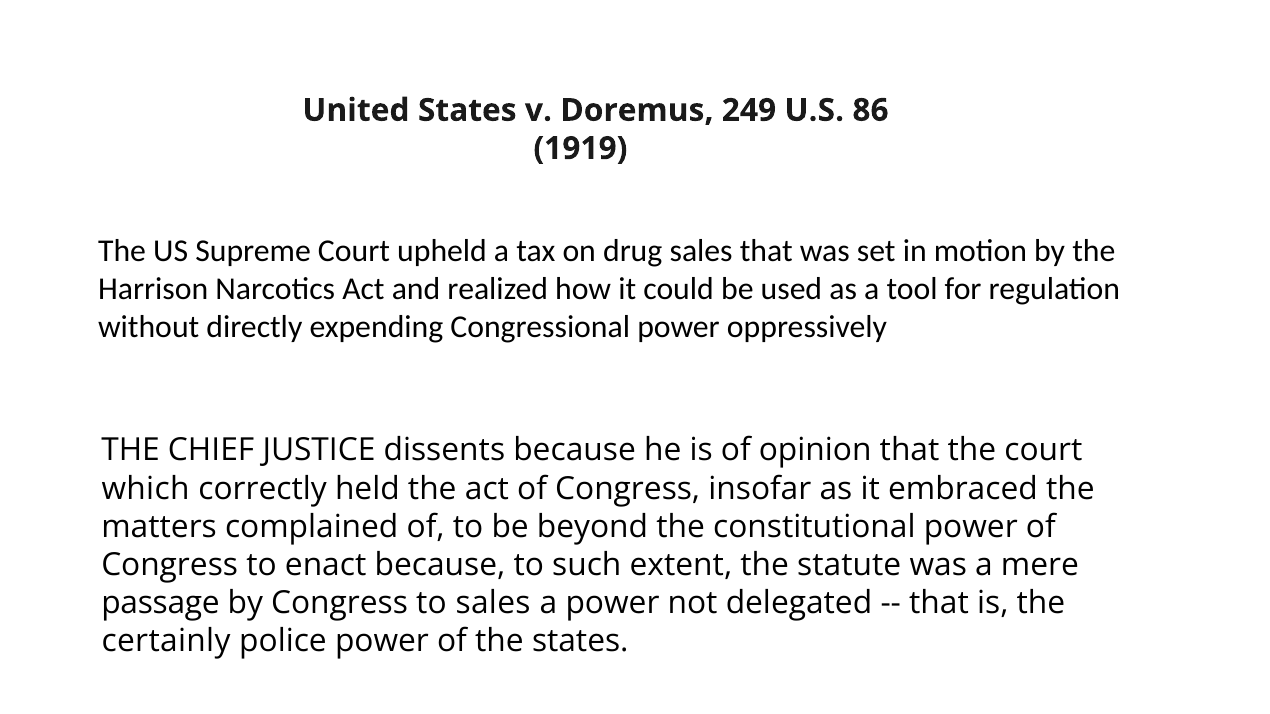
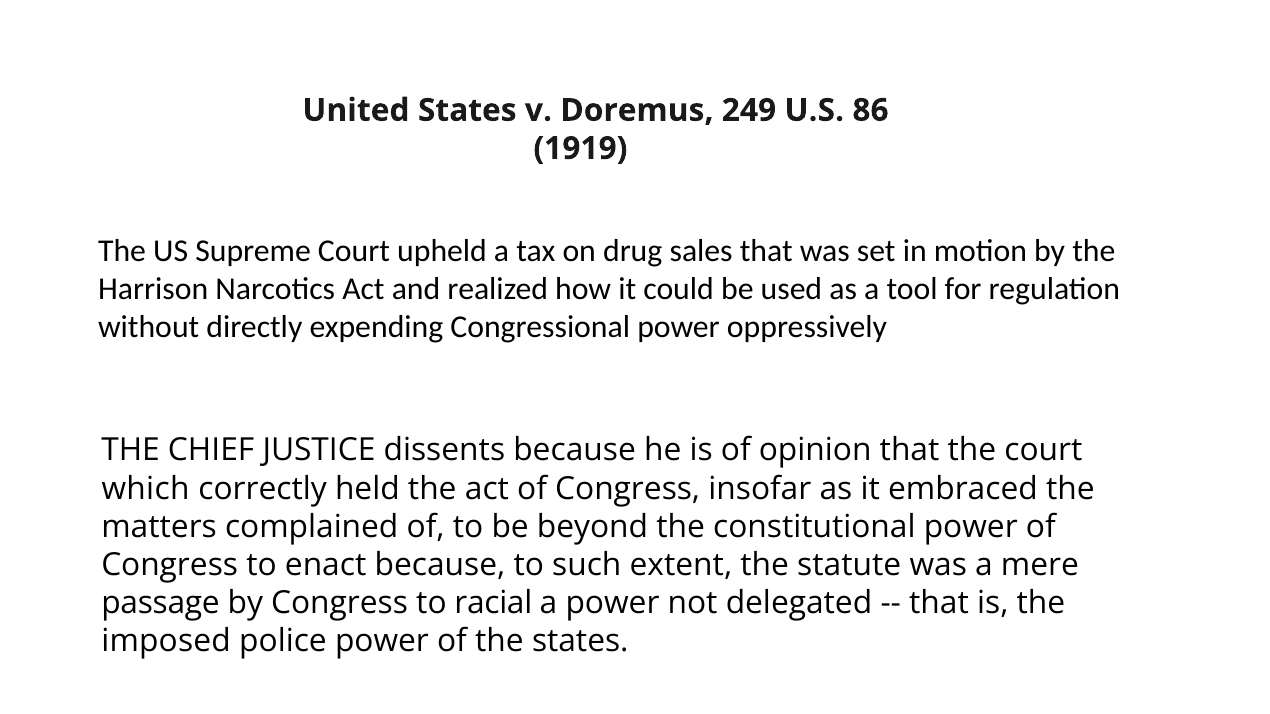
to sales: sales -> racial (493, 603)
certainly: certainly -> imposed (166, 641)
